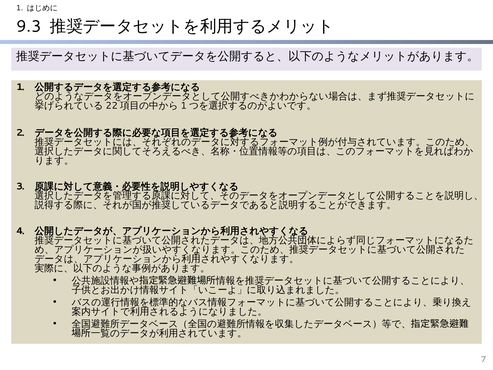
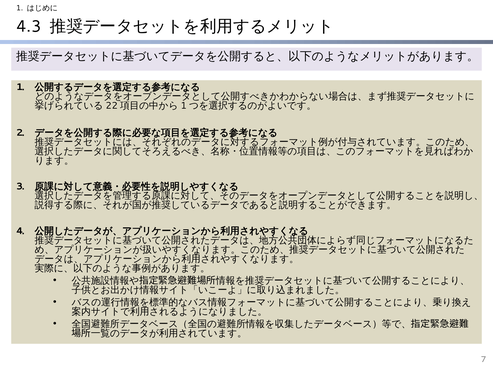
9.3: 9.3 -> 4.3 (29, 27)
